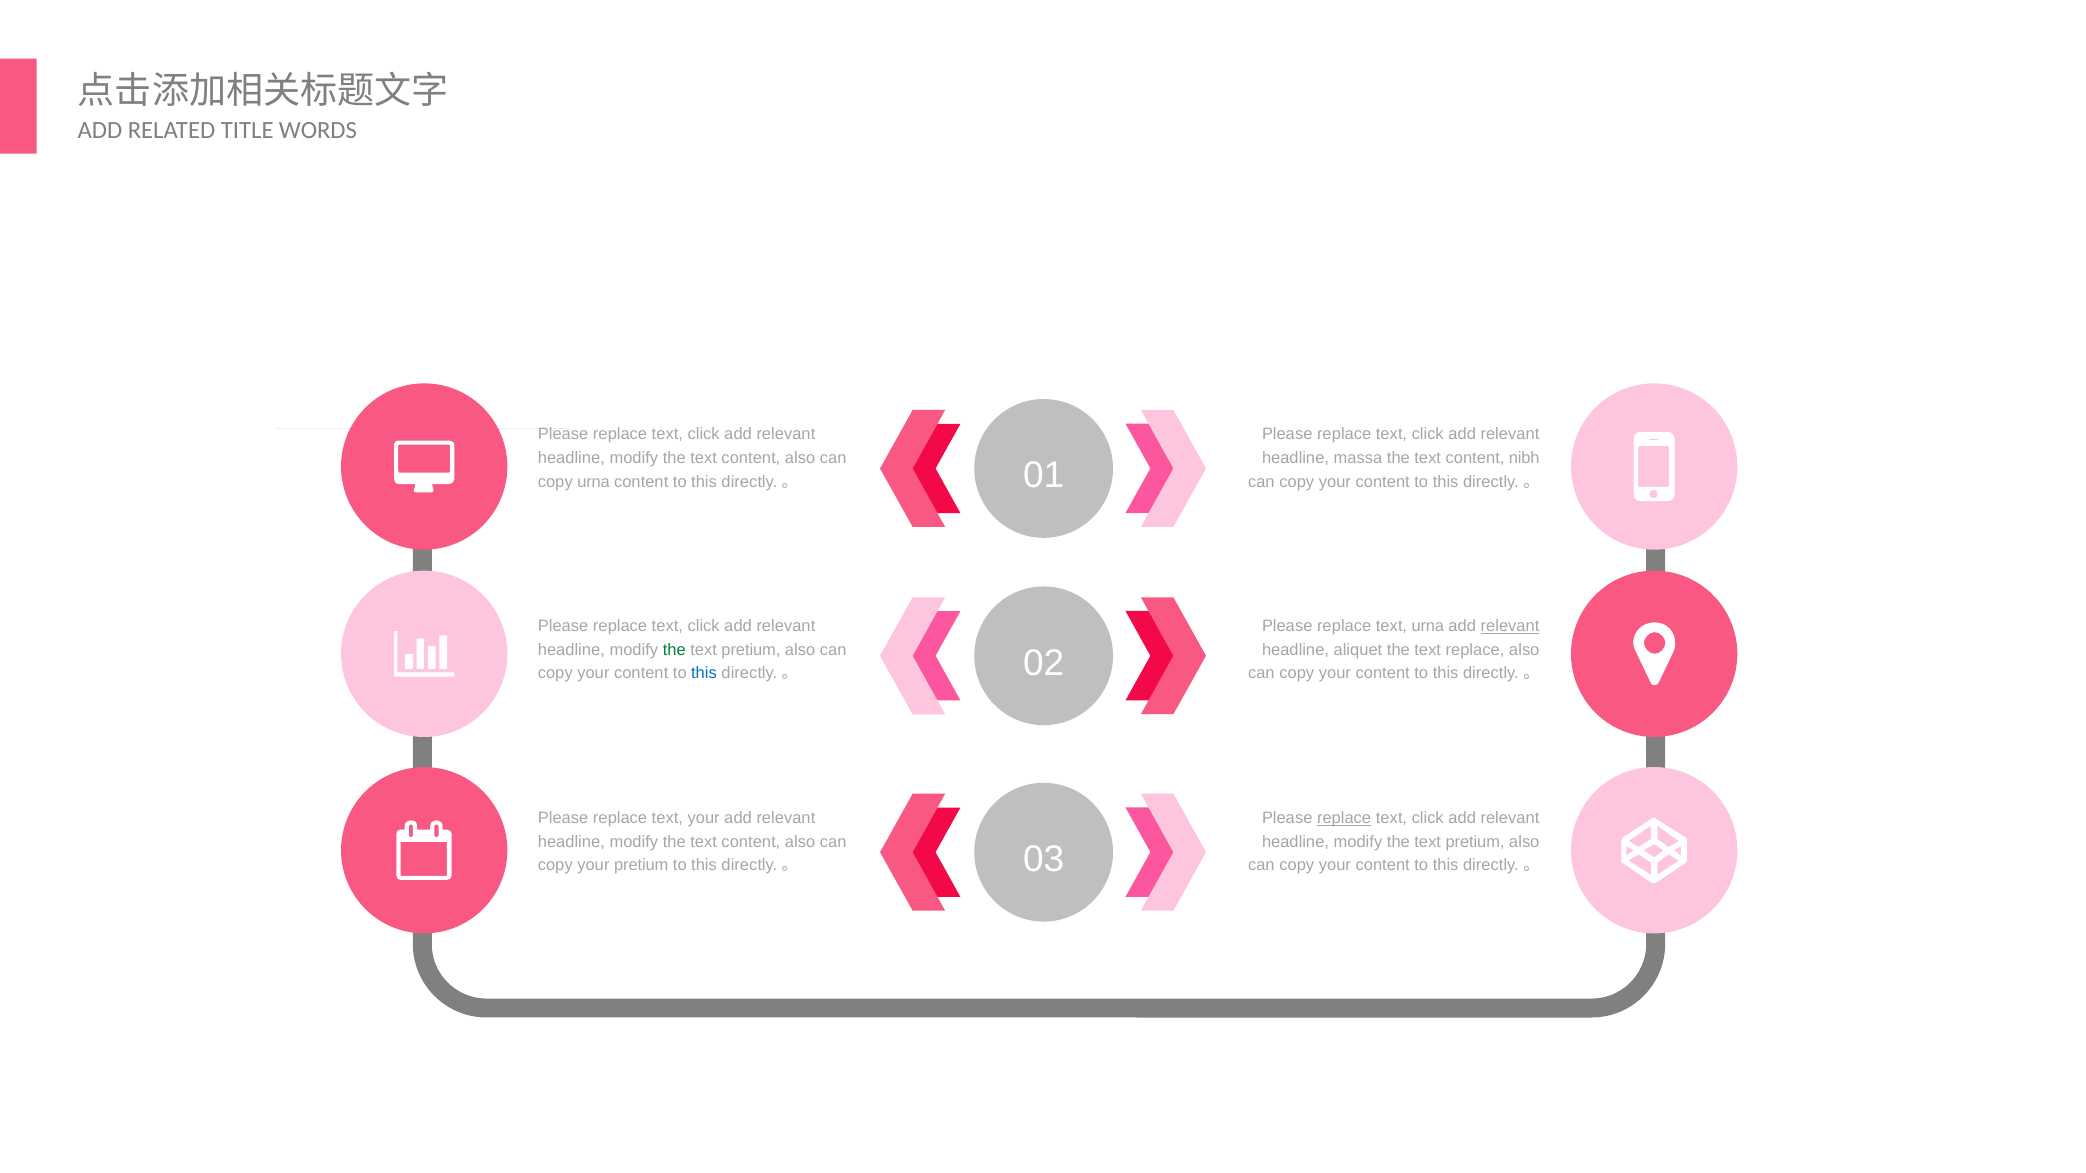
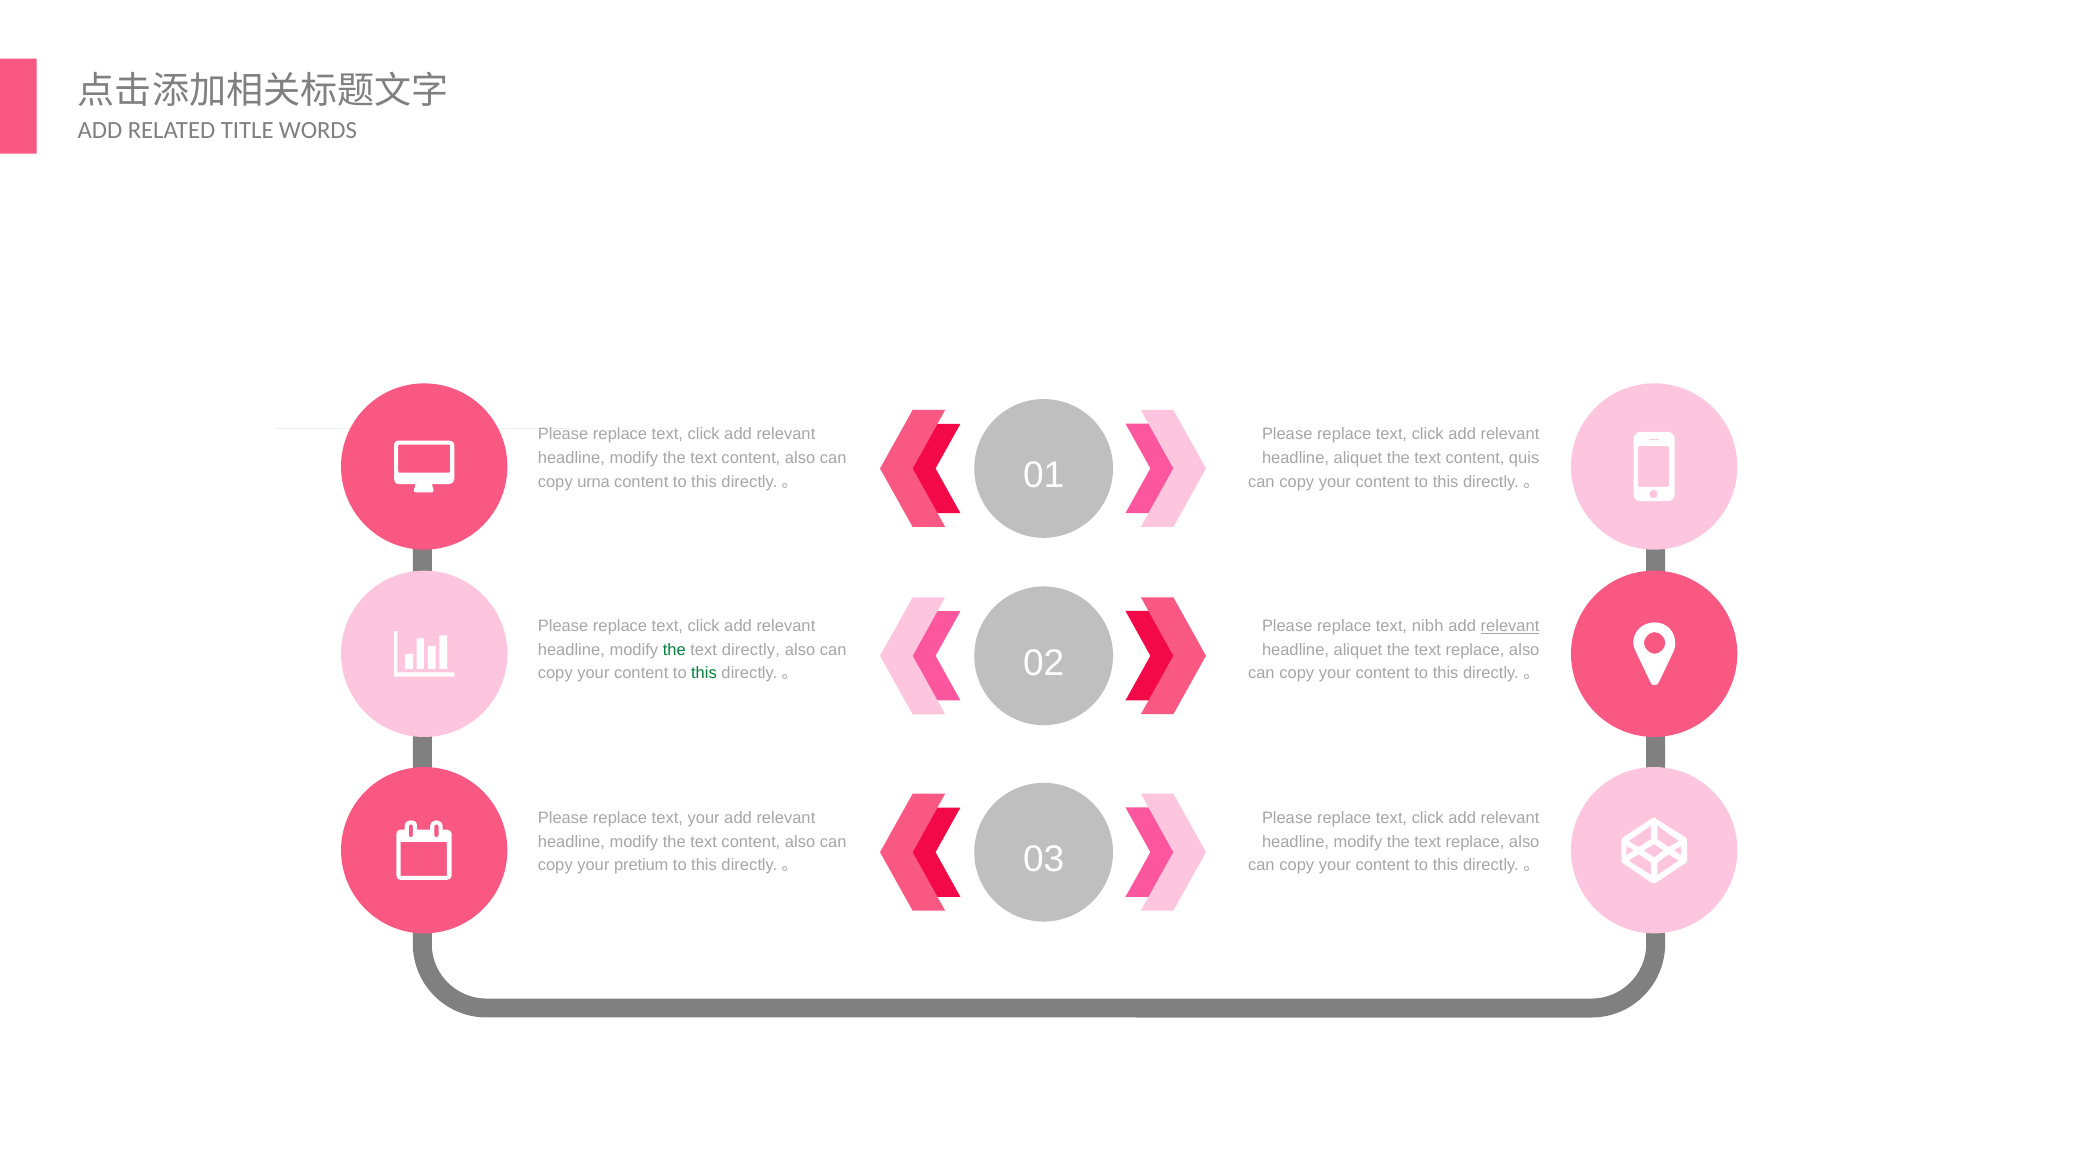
massa: massa -> aliquet (1358, 458)
nibh: nibh -> quis (1524, 458)
text urna: urna -> nibh (1428, 626)
pretium: pretium -> directly (751, 650)
this colour: blue -> green (704, 674)
replace underline: present -> none (1344, 818)
pretium: pretium -> replace (1475, 842)
